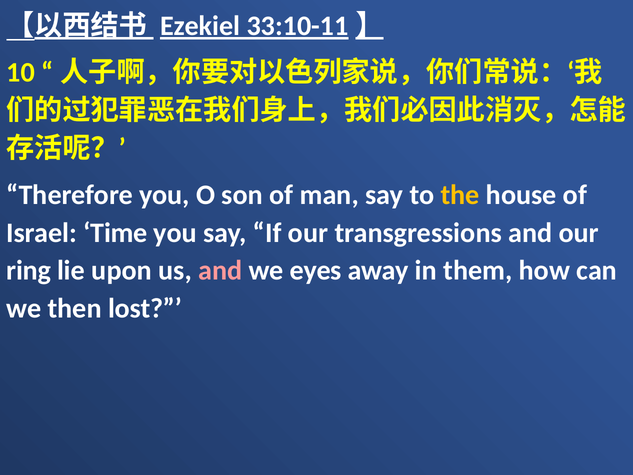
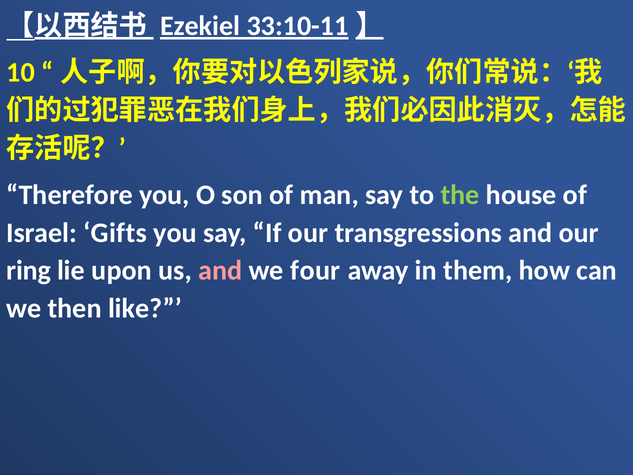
the colour: yellow -> light green (460, 195)
Time: Time -> Gifts (115, 233)
eyes: eyes -> four (315, 270)
lost: lost -> like (145, 308)
